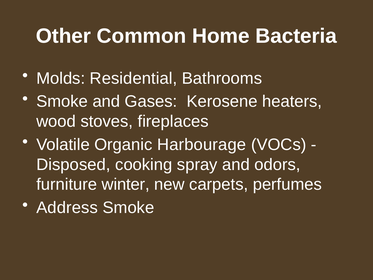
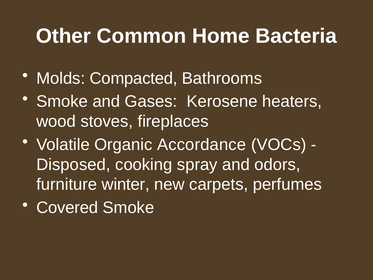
Residential: Residential -> Compacted (134, 78)
Harbourage: Harbourage -> Accordance (202, 145)
Address: Address -> Covered (67, 208)
